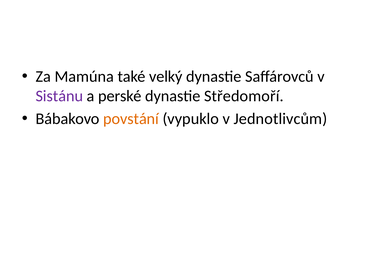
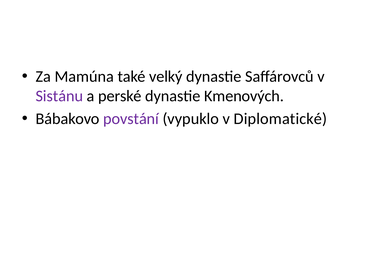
Středomoří: Středomoří -> Kmenových (244, 96)
povstání colour: orange -> purple (131, 119)
Jednotlivcům: Jednotlivcům -> Diplomatické (280, 119)
